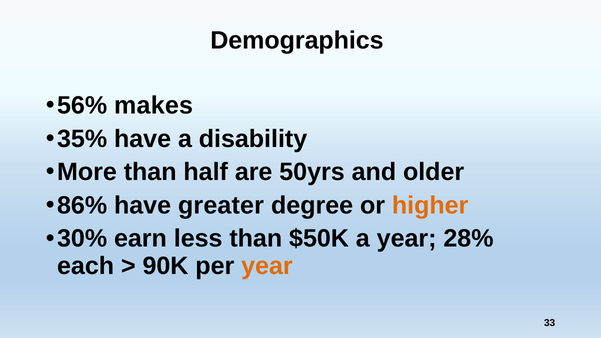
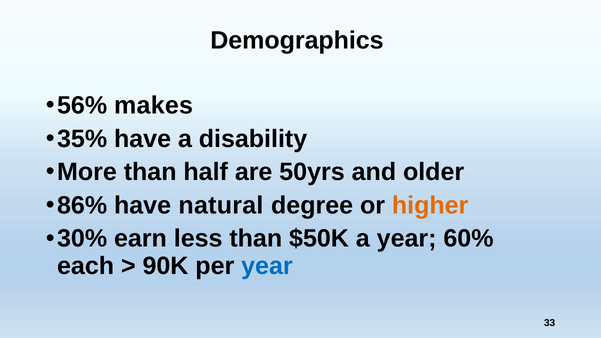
greater: greater -> natural (221, 205)
28%: 28% -> 60% (469, 239)
year colour: orange -> blue (267, 266)
